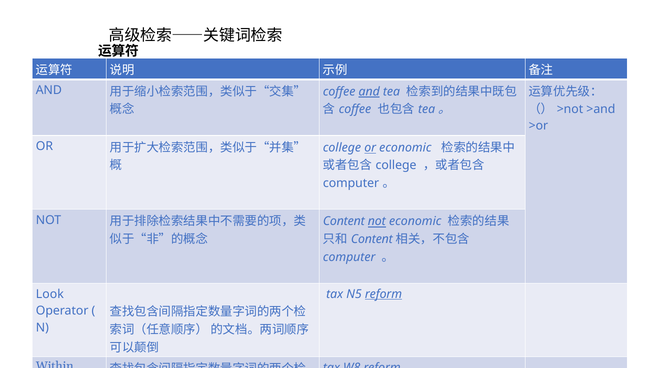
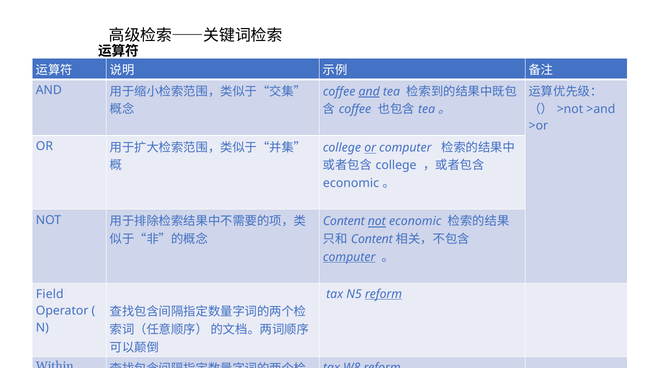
or economic: economic -> computer (405, 147)
computer: computer -> economic (351, 183)
computer underline: none -> present (349, 257)
Look: Look -> Field (50, 294)
